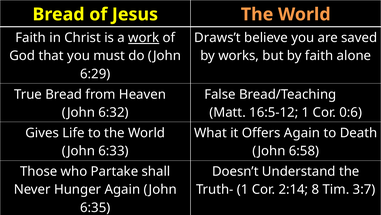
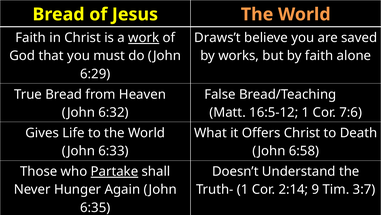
0:6: 0:6 -> 7:6 (351, 112)
Offers Again: Again -> Christ (302, 133)
Partake underline: none -> present (114, 171)
8: 8 -> 9 (315, 189)
